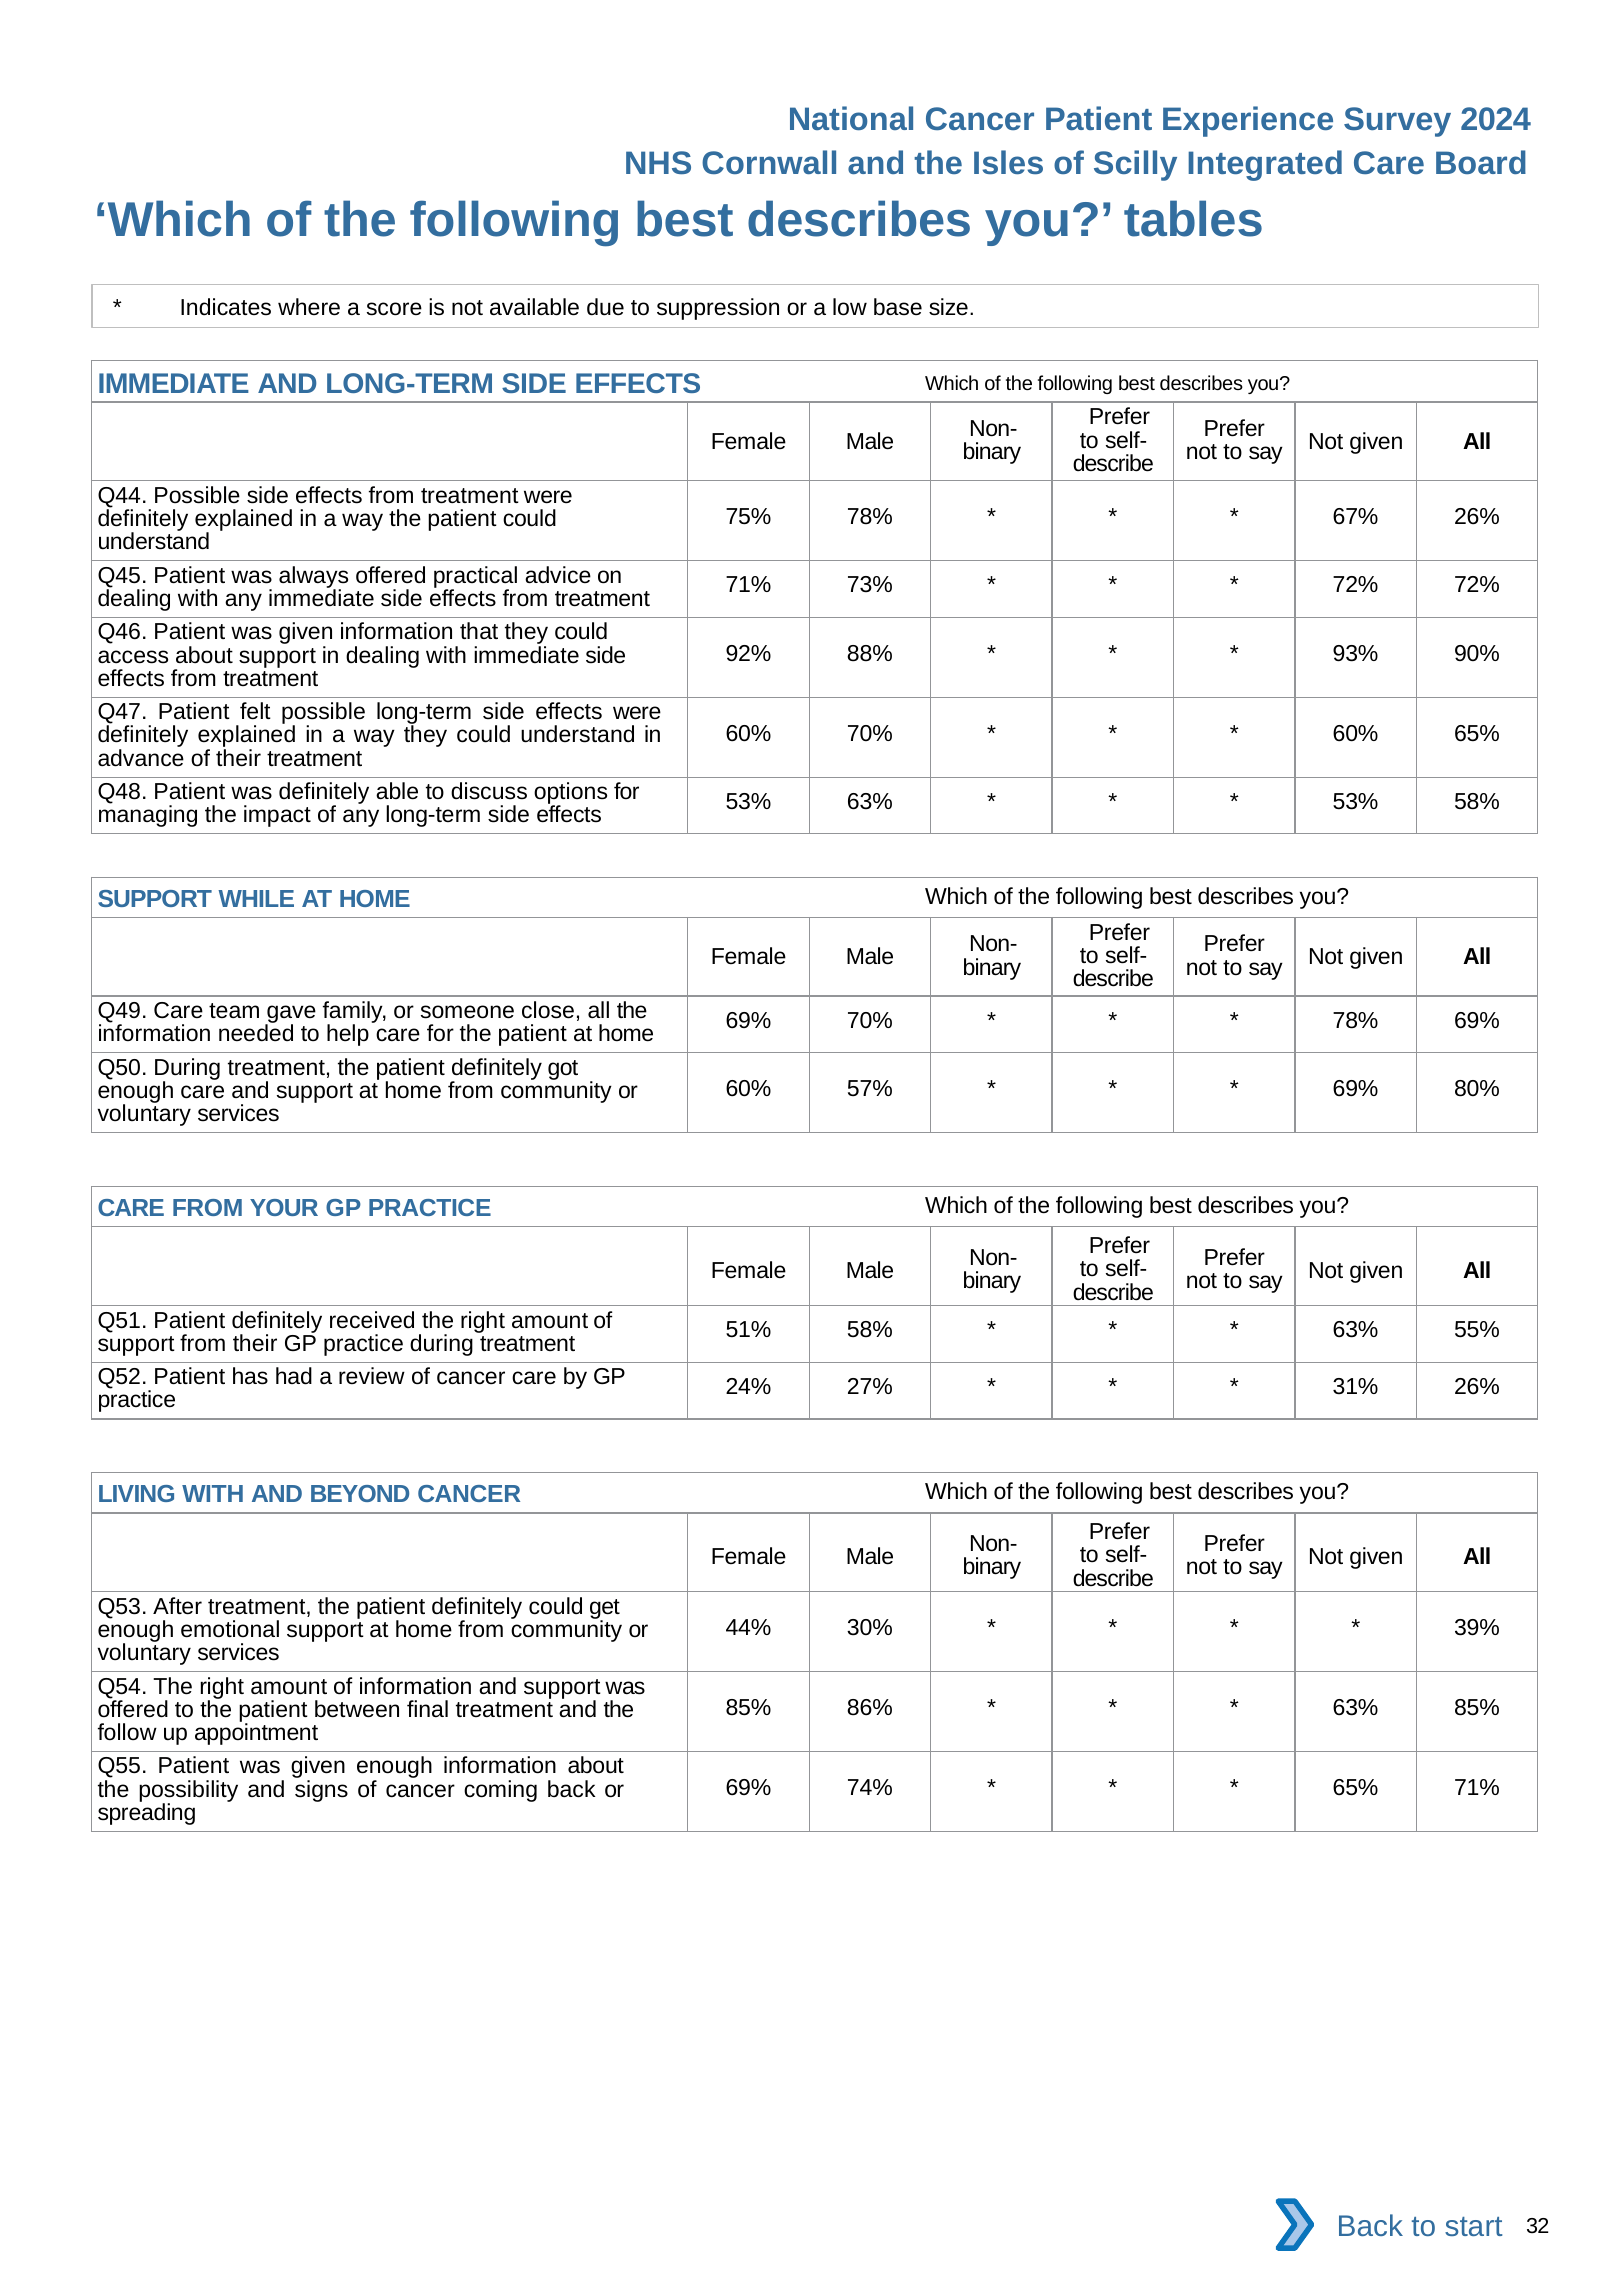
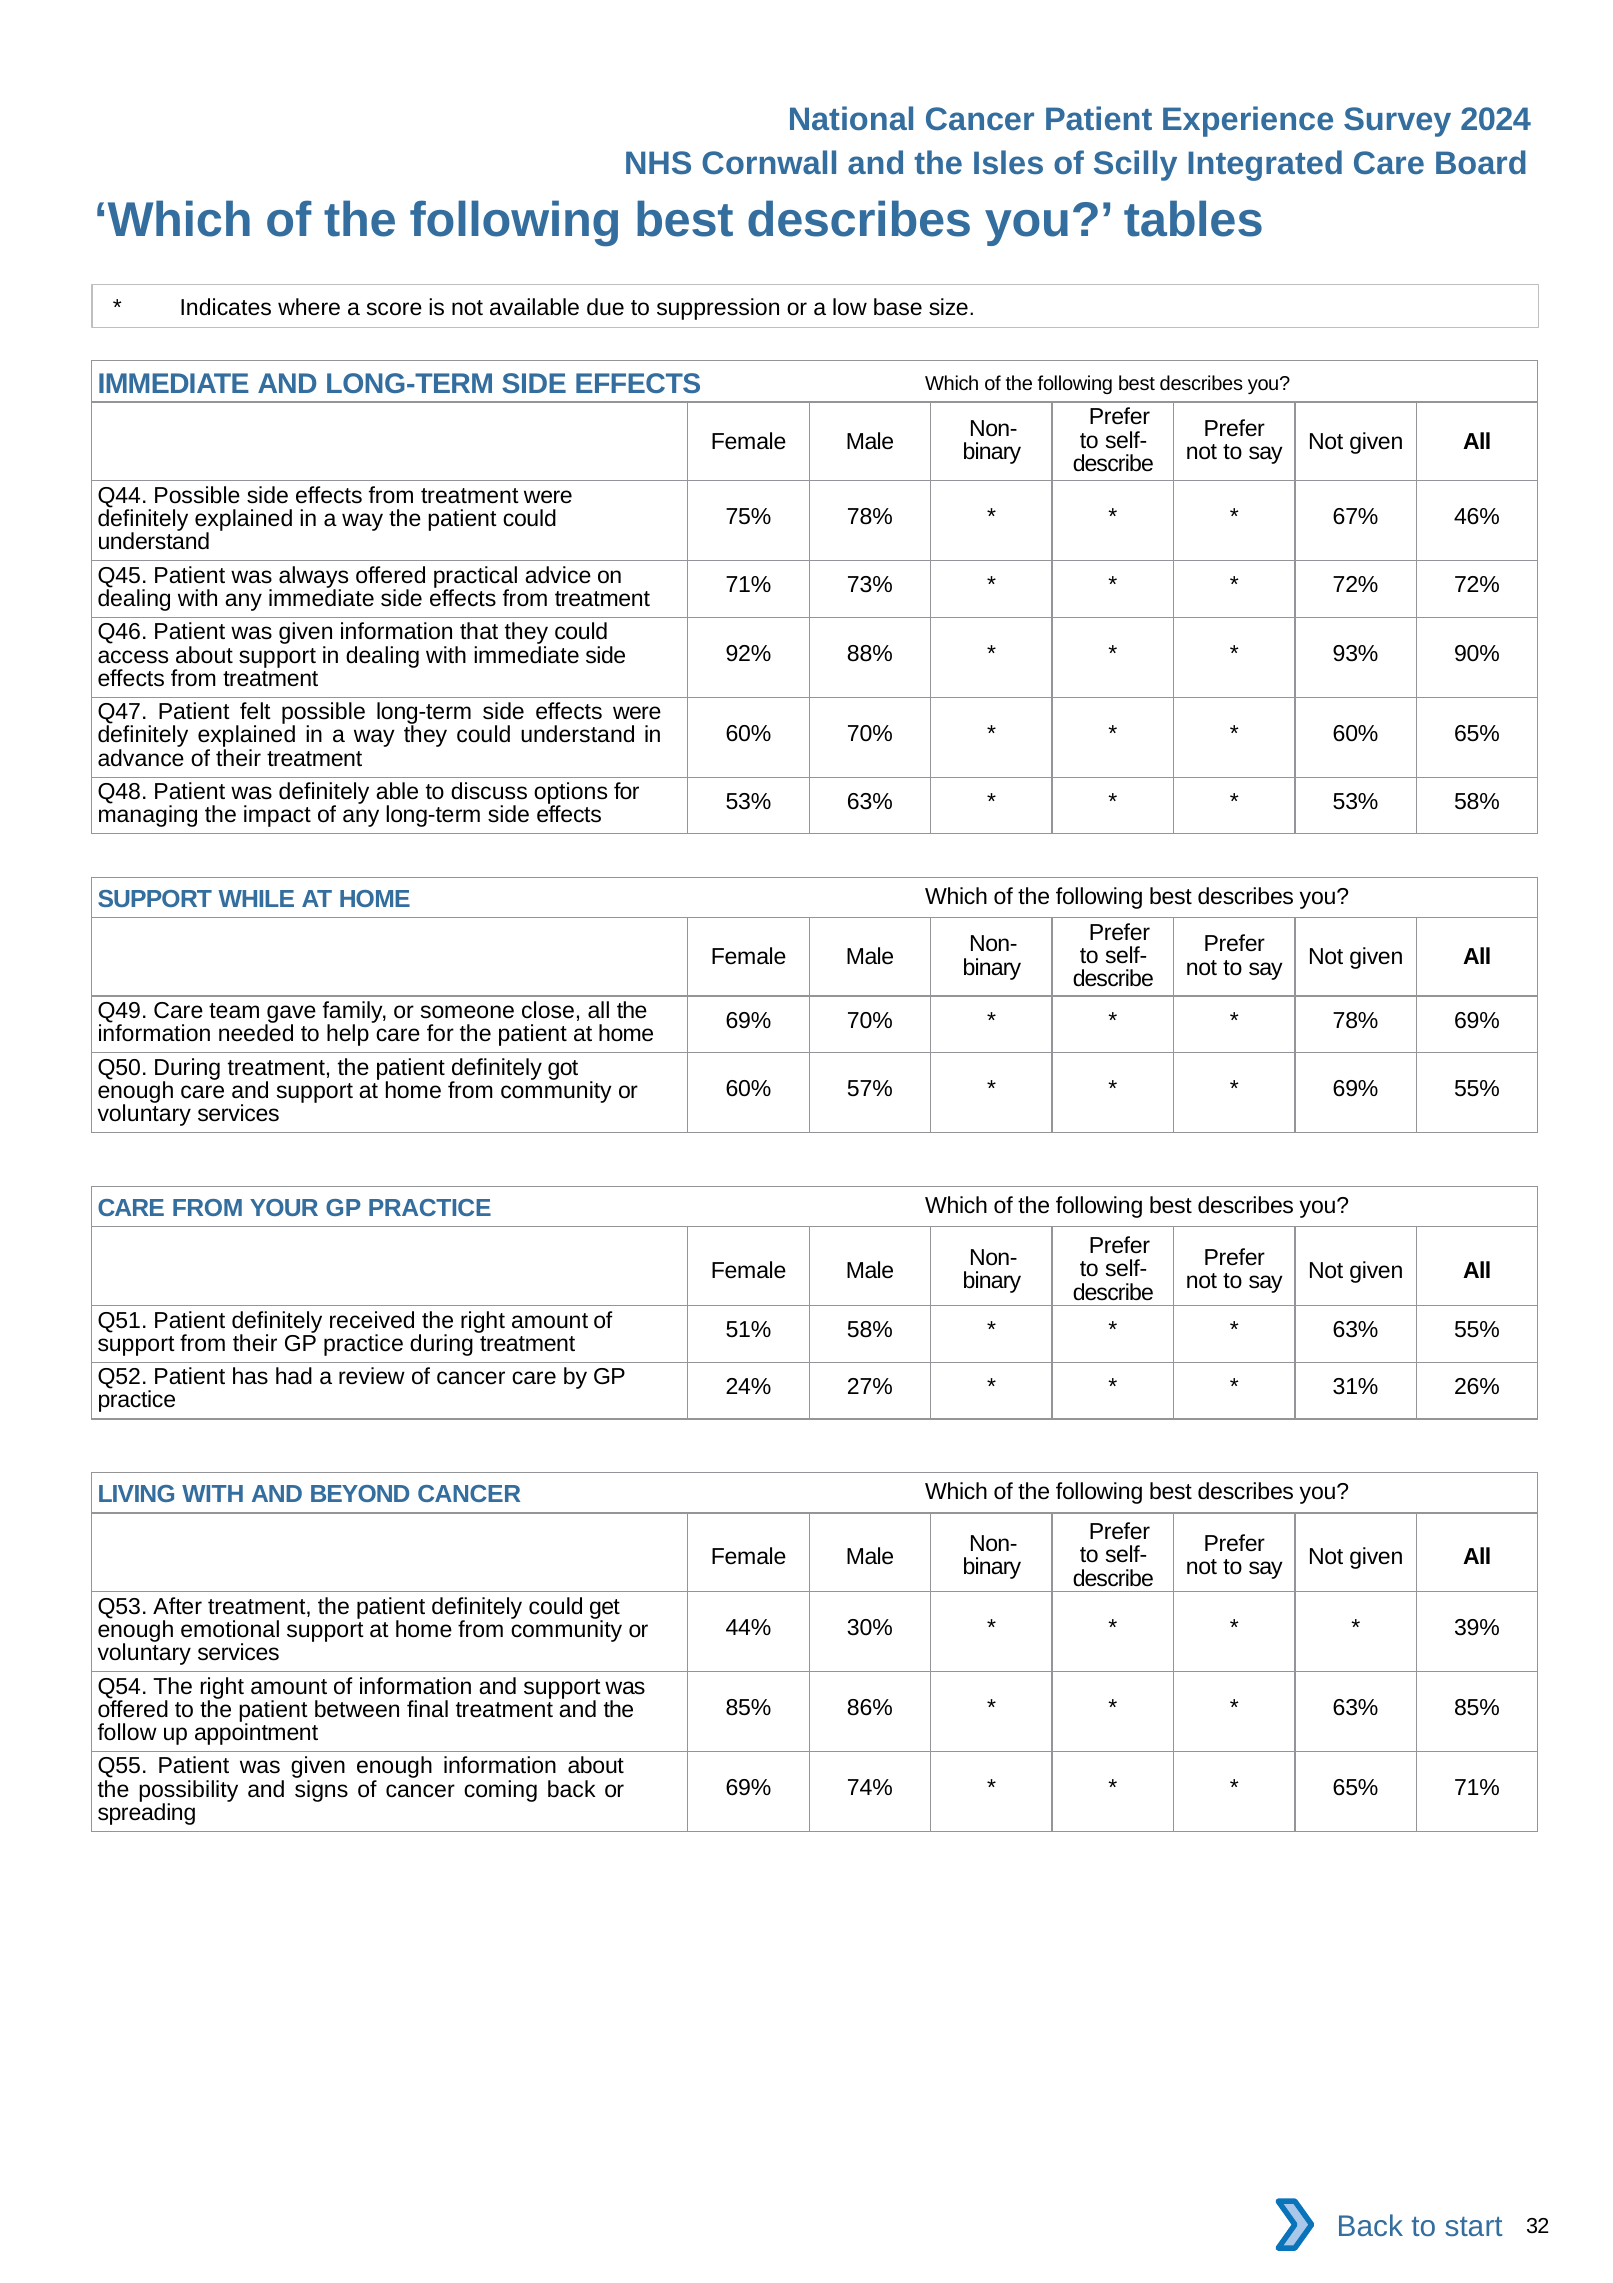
67% 26%: 26% -> 46% (1477, 517)
69% 80%: 80% -> 55% (1477, 1089)
